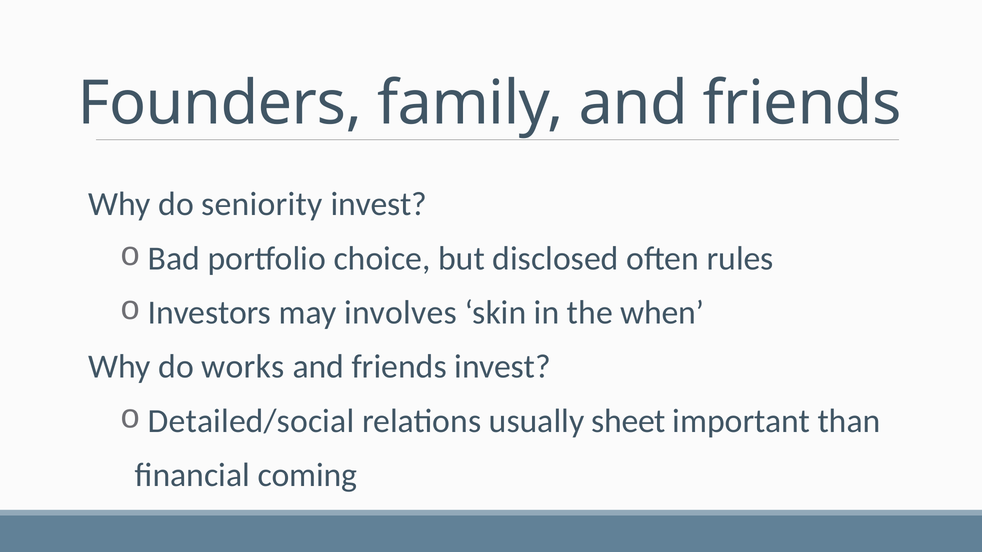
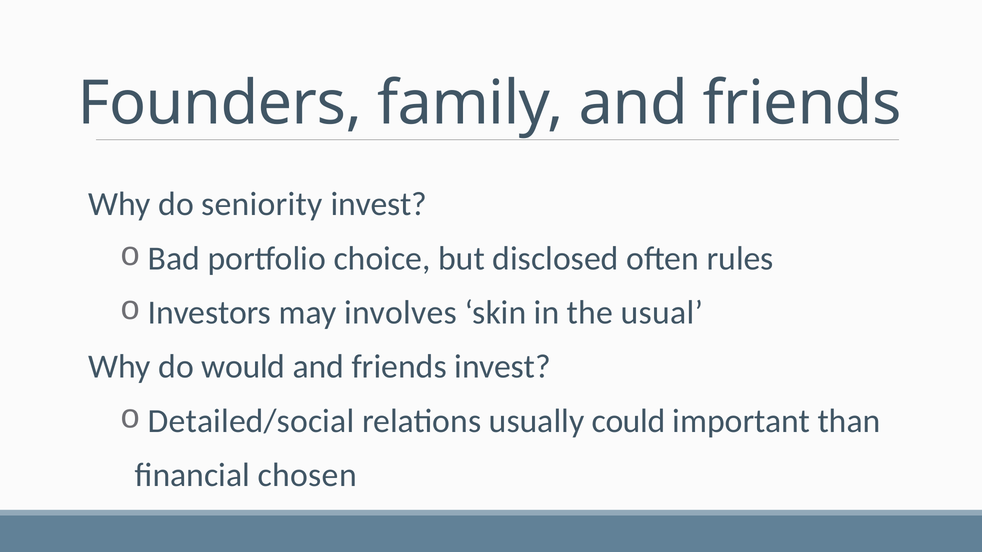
when: when -> usual (662, 313)
works: works -> would (243, 367)
sheet: sheet -> could (629, 421)
coming: coming -> chosen (307, 476)
